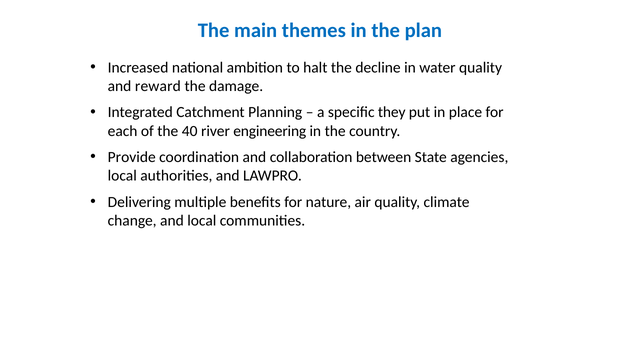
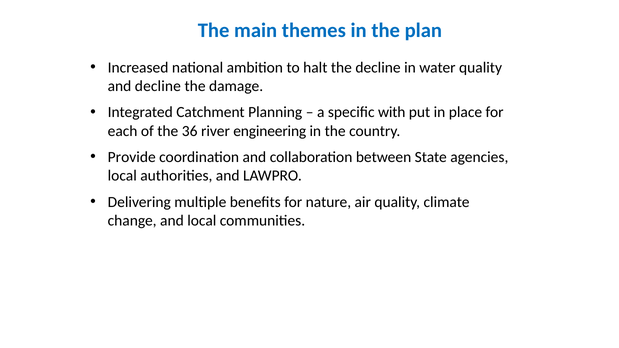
and reward: reward -> decline (158, 86)
they: they -> with (392, 112)
40: 40 -> 36 (190, 131)
